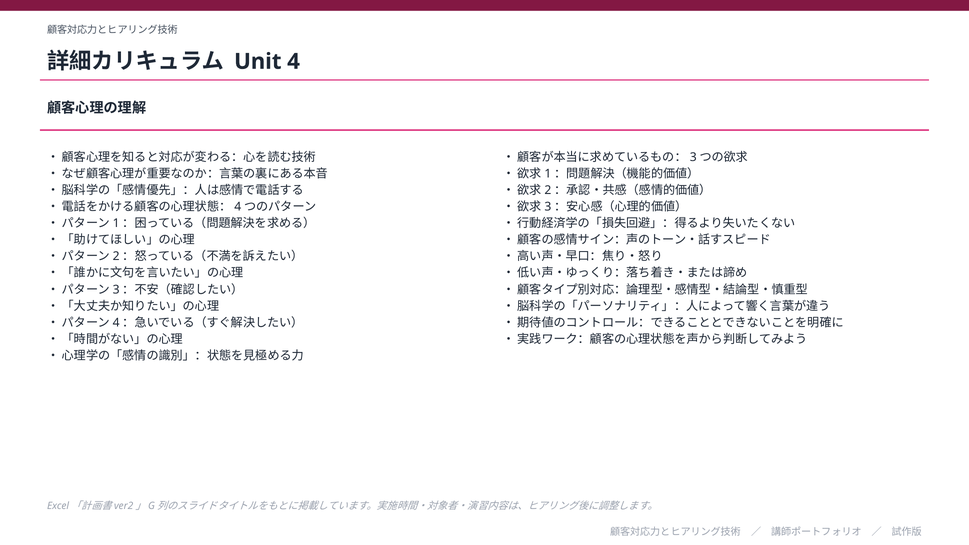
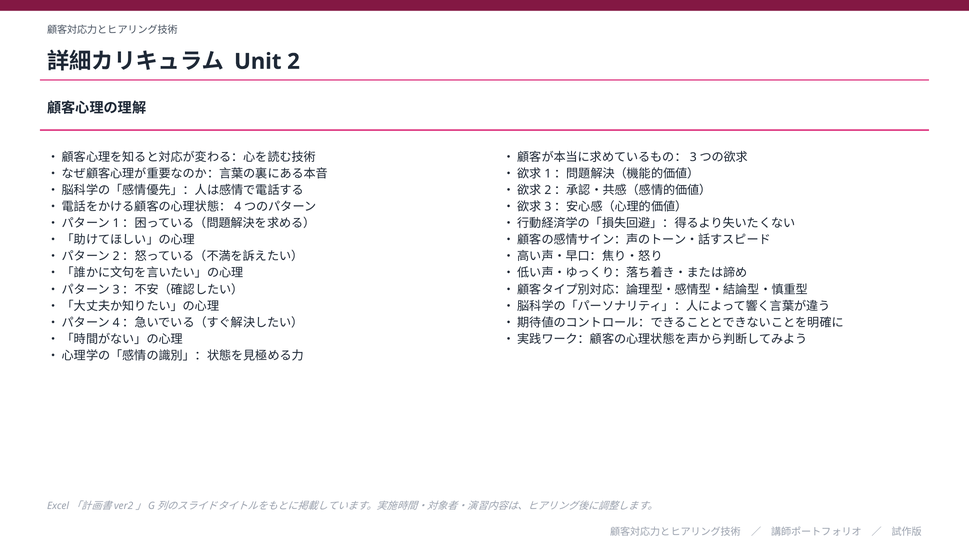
4: 4 -> 2 (294, 62)
